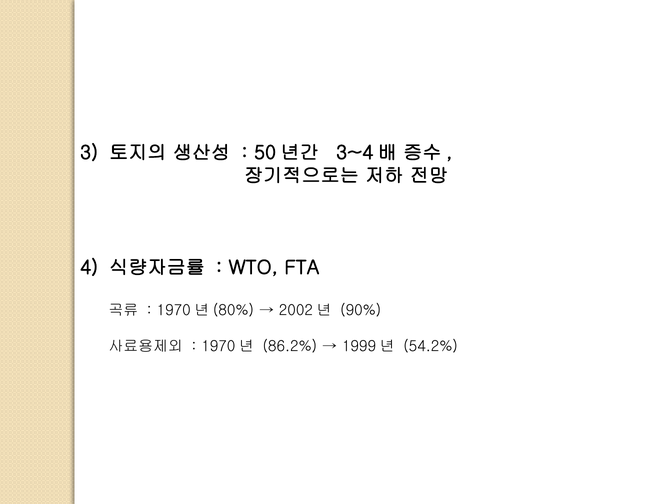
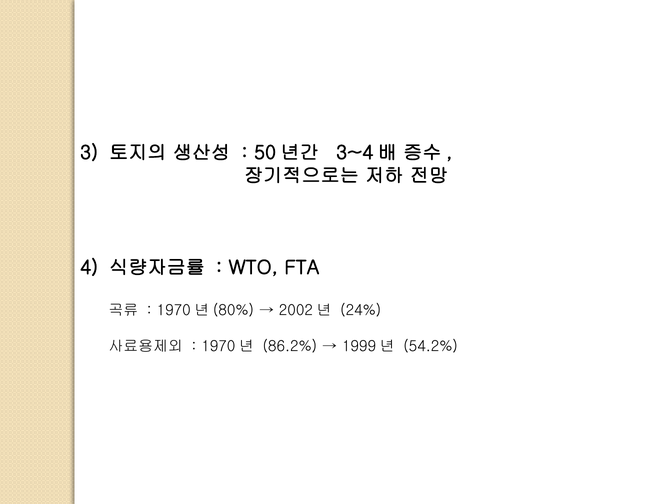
90%: 90% -> 24% (361, 311)
